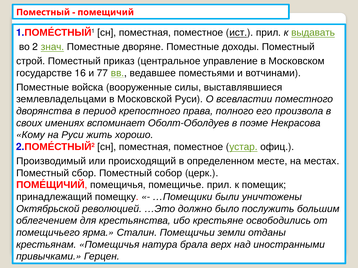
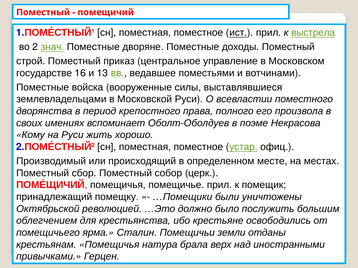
выдавать: выдавать -> выстрела (313, 33)
77: 77 -> 13 (102, 73)
